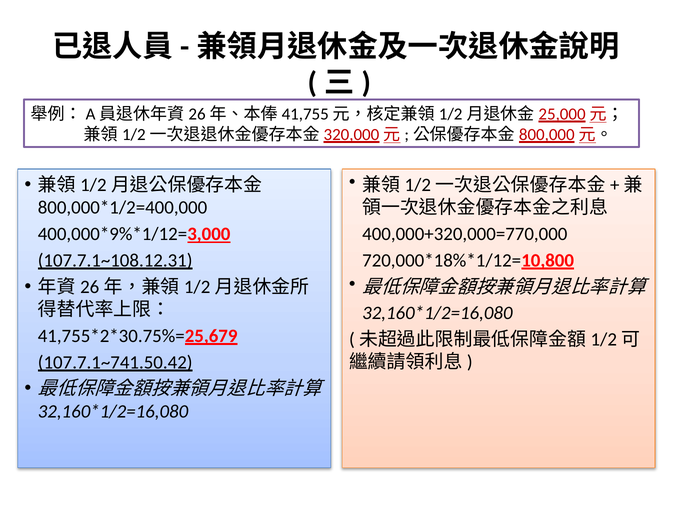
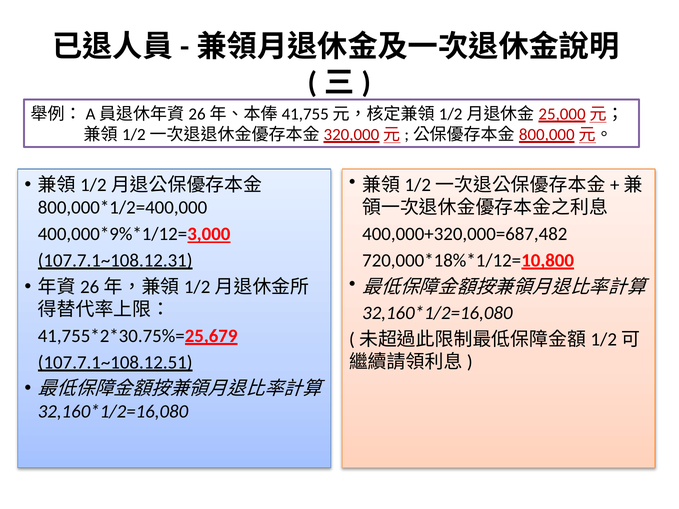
400,000+320,000=770,000: 400,000+320,000=770,000 -> 400,000+320,000=687,482 (465, 234)
107.7.1~741.50.42: 107.7.1~741.50.42 -> 107.7.1~108.12.51 (115, 362)
